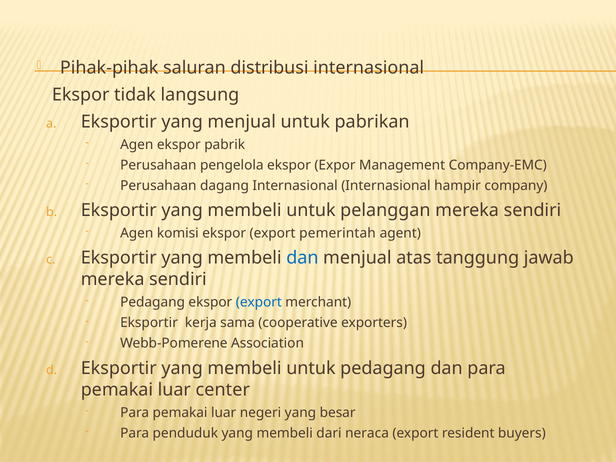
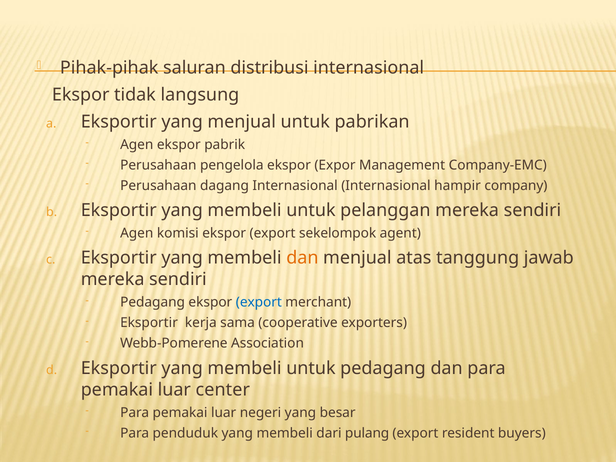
pemerintah: pemerintah -> sekelompok (338, 233)
dan colour: blue -> orange (302, 258)
neraca: neraca -> pulang (367, 433)
